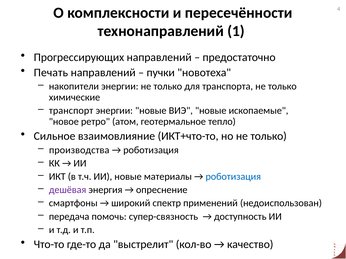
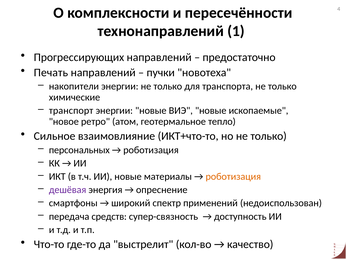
производства: производства -> персональных (79, 150)
роботизация colour: blue -> orange (233, 177)
помочь: помочь -> средств (109, 217)
